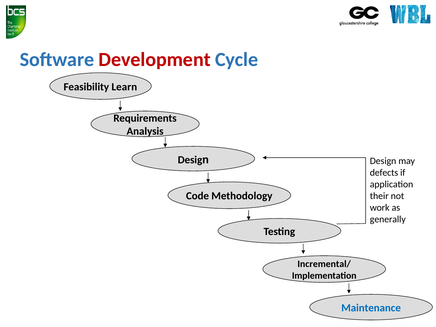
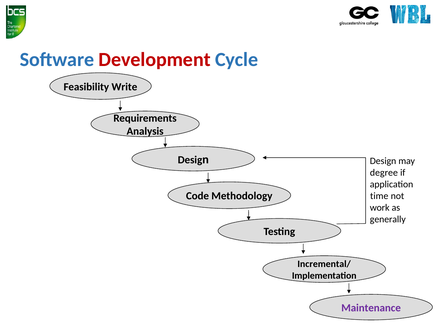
Learn: Learn -> Write (124, 87)
defects: defects -> degree (384, 173)
their: their -> time (379, 196)
Maintenance colour: blue -> purple (371, 308)
